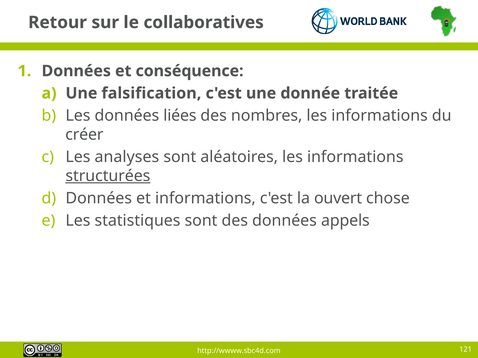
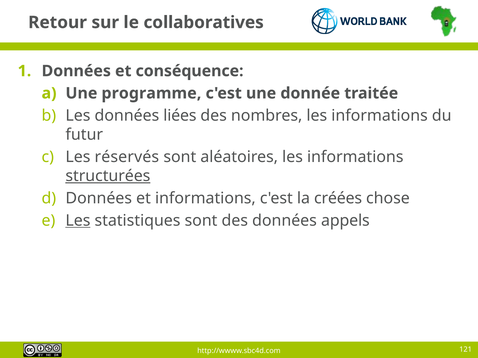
falsification: falsification -> programme (151, 93)
créer: créer -> futur (84, 135)
analyses: analyses -> réservés (127, 157)
ouvert: ouvert -> créées (338, 199)
Les underline: none -> present (78, 221)
